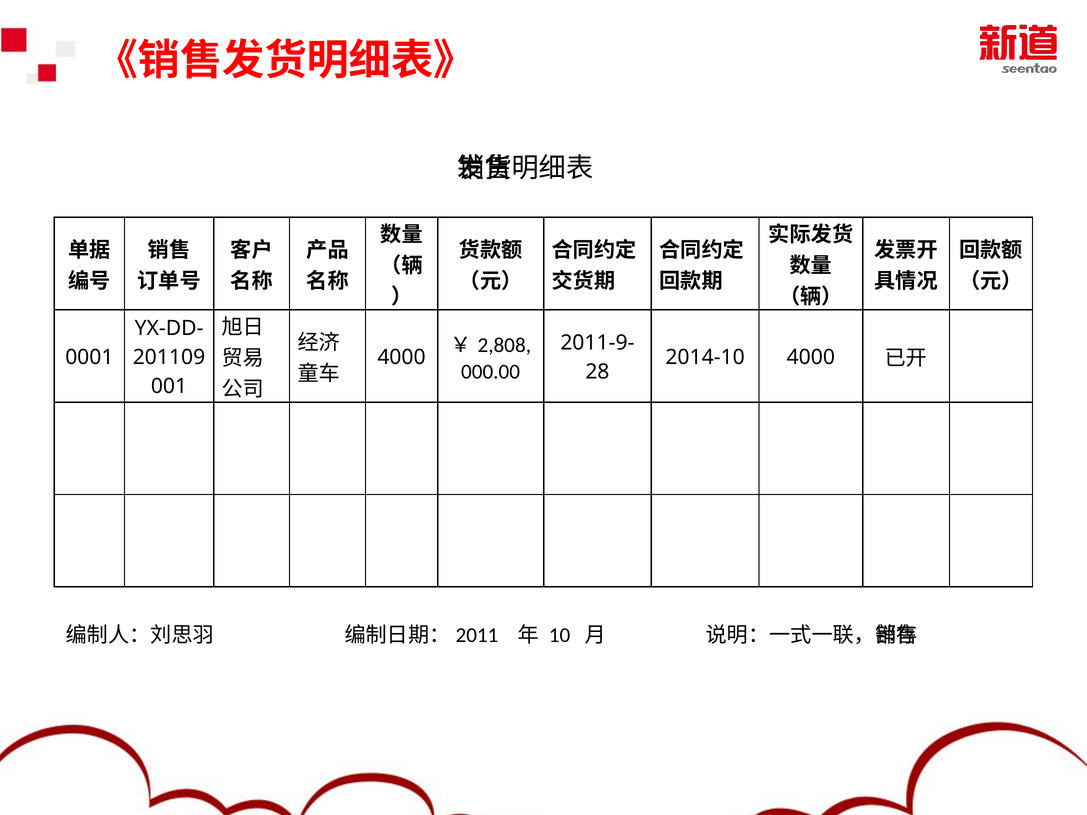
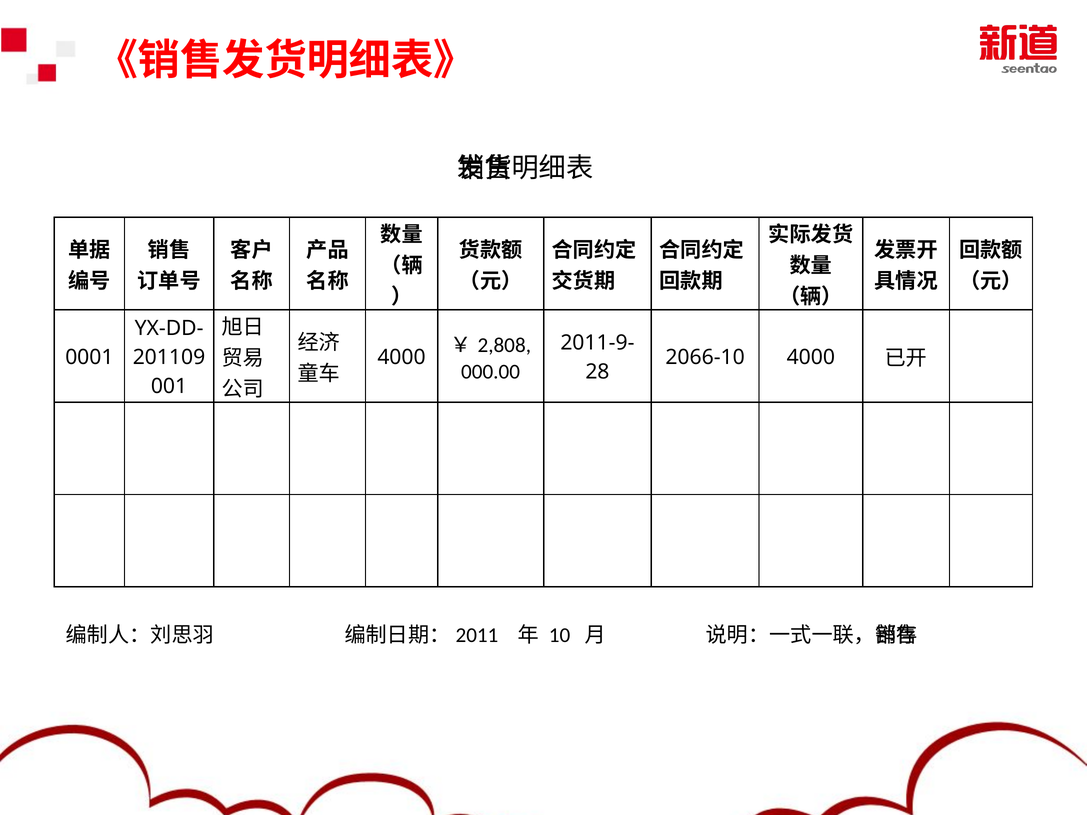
2014-10: 2014-10 -> 2066-10 (705, 357)
